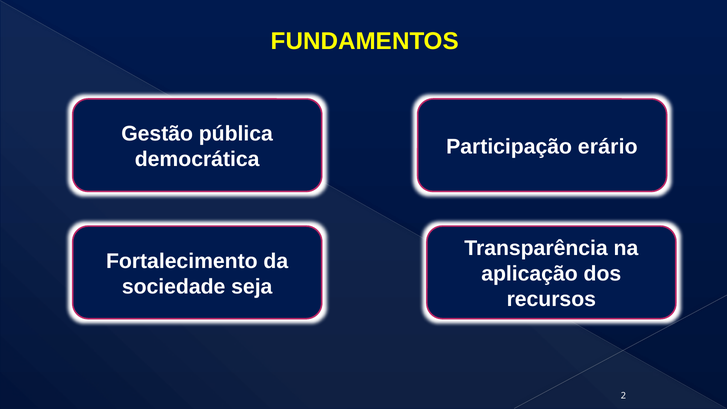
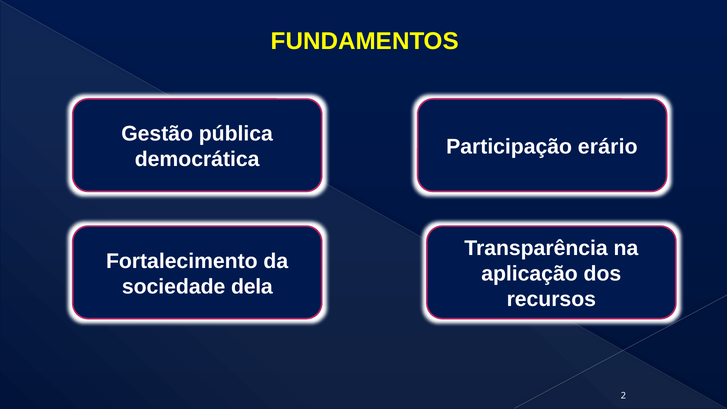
seja: seja -> dela (252, 287)
